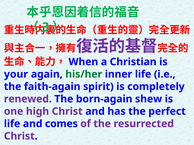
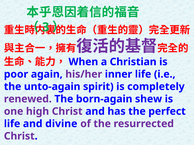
your: your -> poor (16, 74)
his/her colour: green -> purple (84, 74)
faith-again: faith-again -> unto-again (52, 87)
comes: comes -> divine (61, 124)
